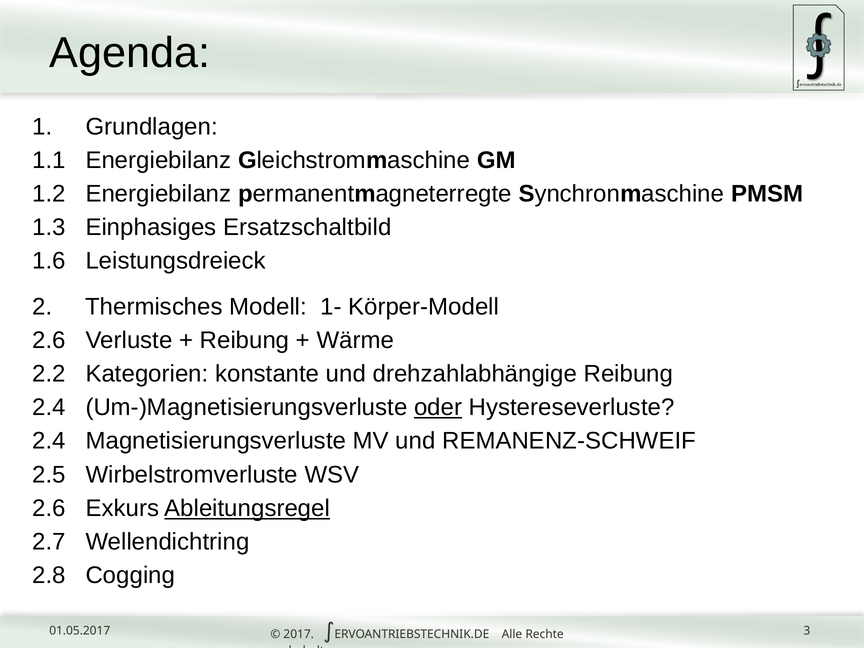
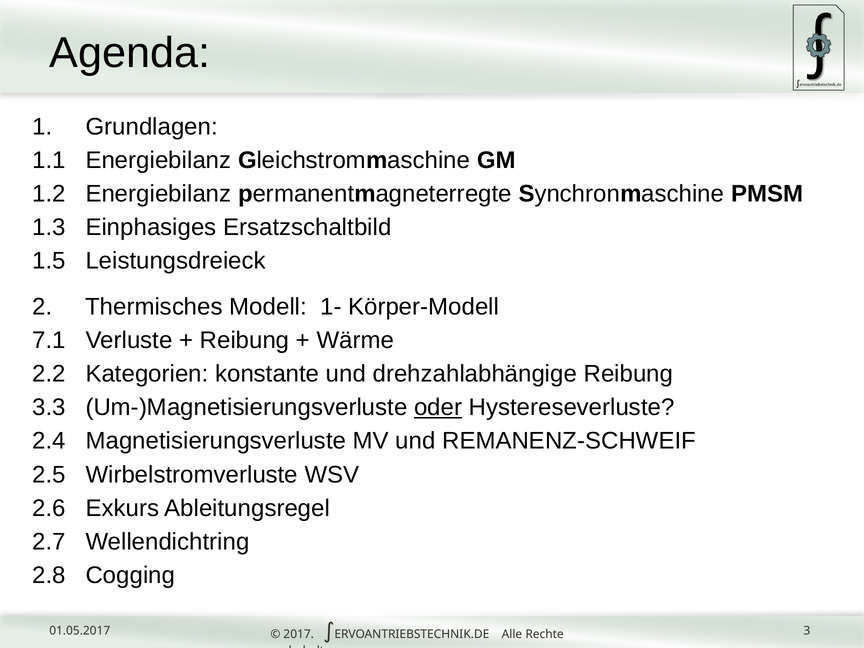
1.6: 1.6 -> 1.5 (49, 261)
2.6: 2.6 -> 7.1 (49, 340)
2.4: 2.4 -> 3.3 (49, 407)
Ableitungsregel underline: present -> none (247, 508)
